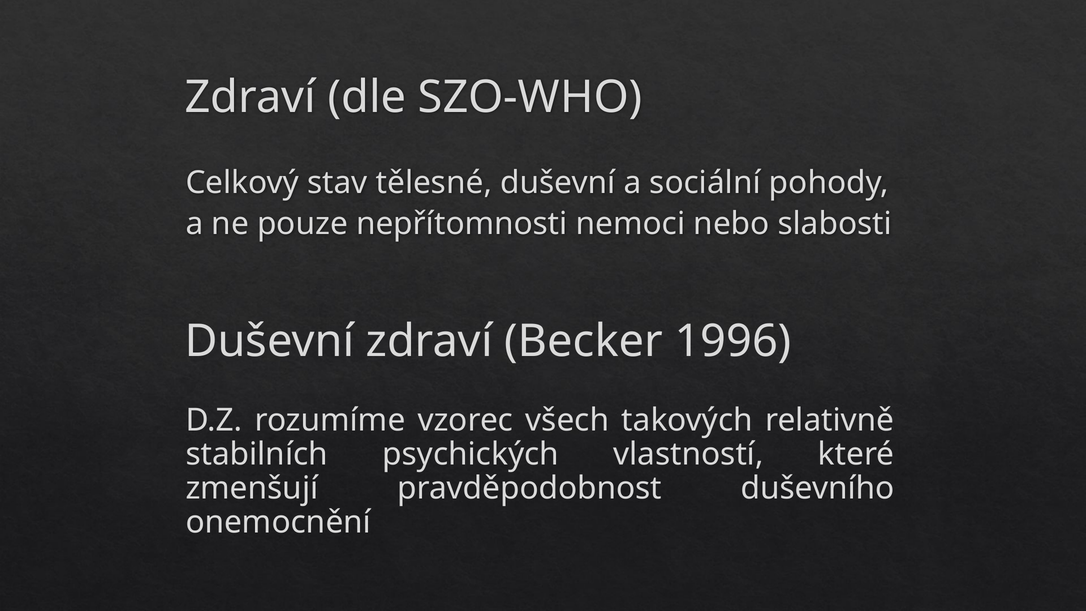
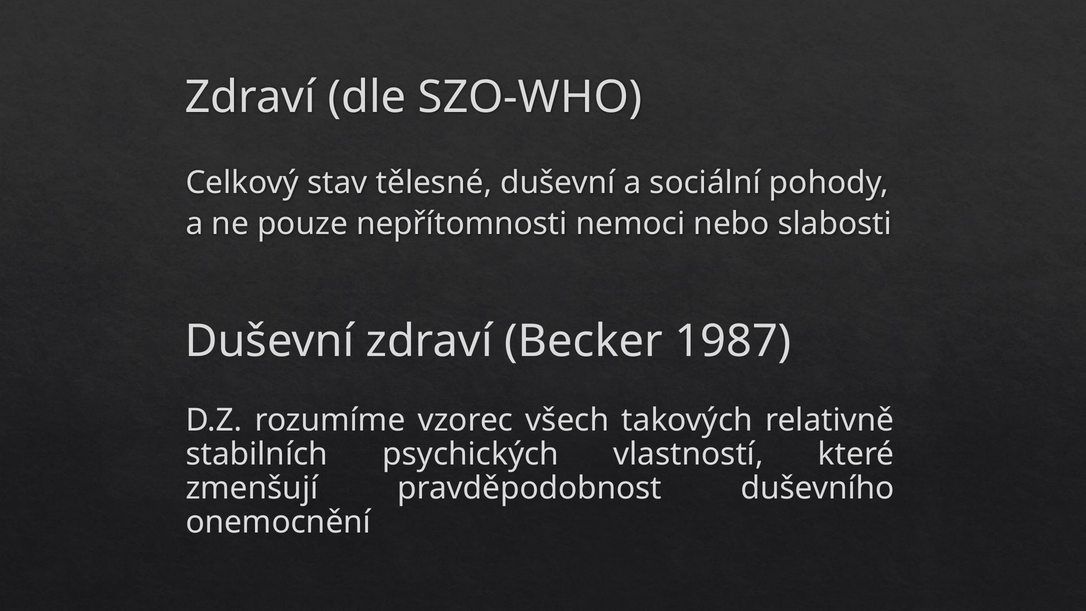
1996: 1996 -> 1987 (733, 341)
